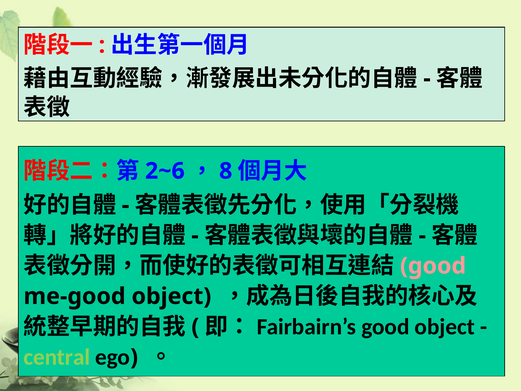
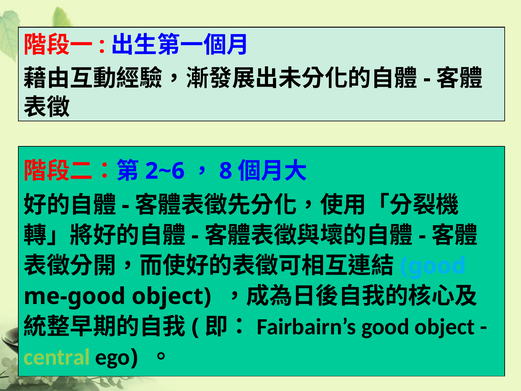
good colour: pink -> light blue (433, 266)
